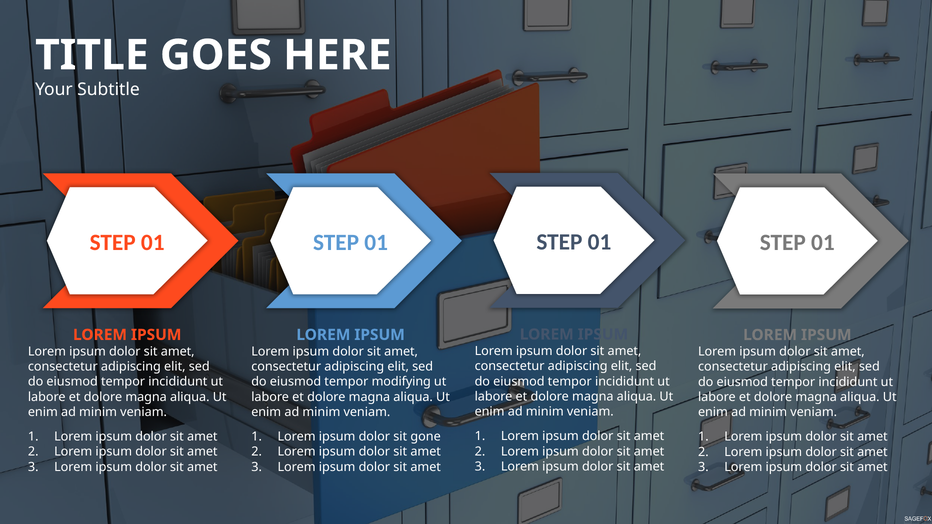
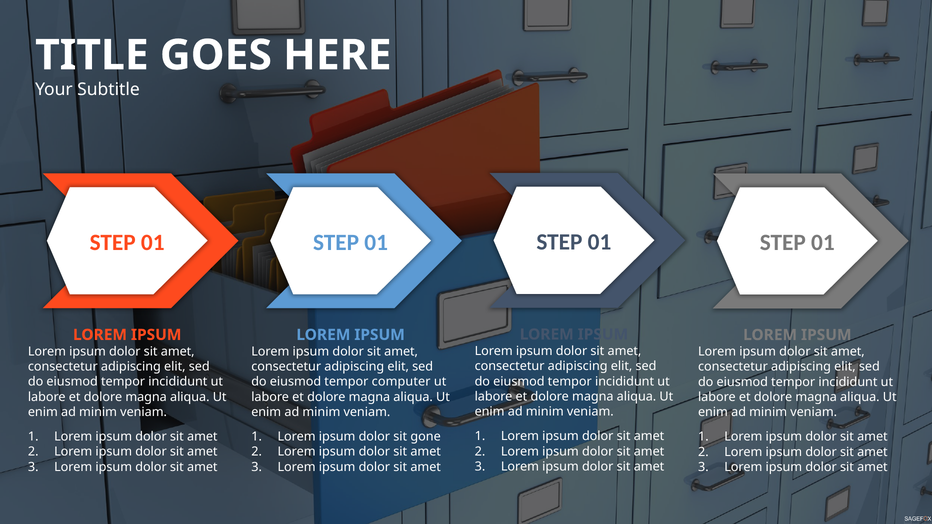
modifying: modifying -> computer (401, 382)
